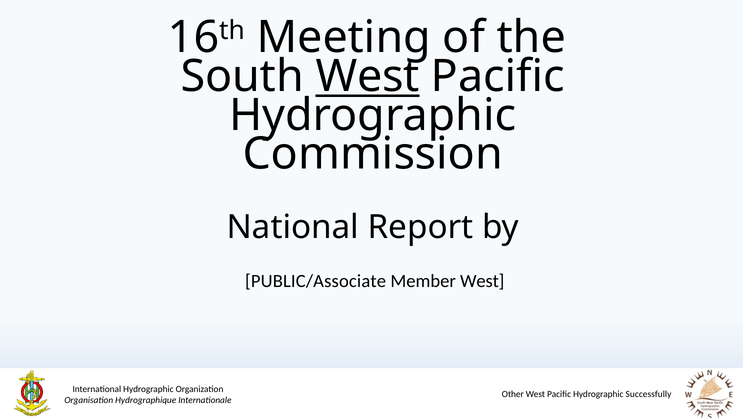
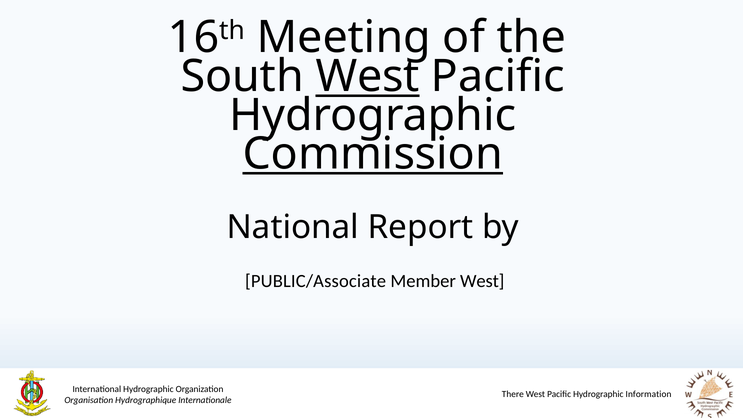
Commission underline: none -> present (373, 154)
Other: Other -> There (513, 394)
Successfully: Successfully -> Information (648, 394)
